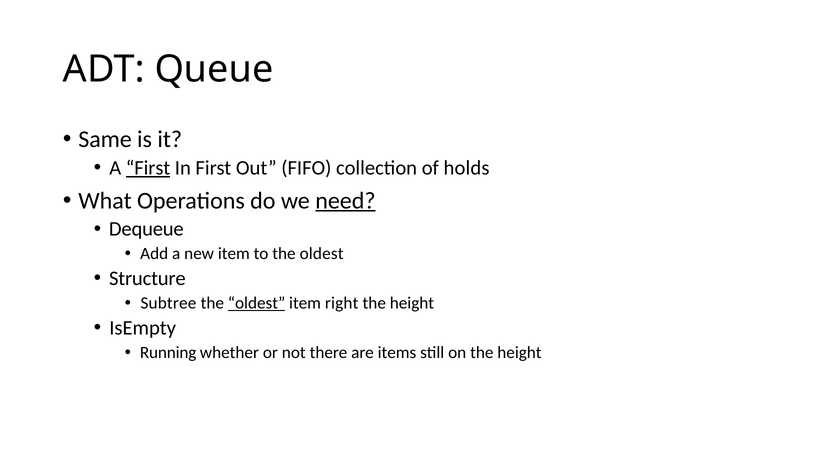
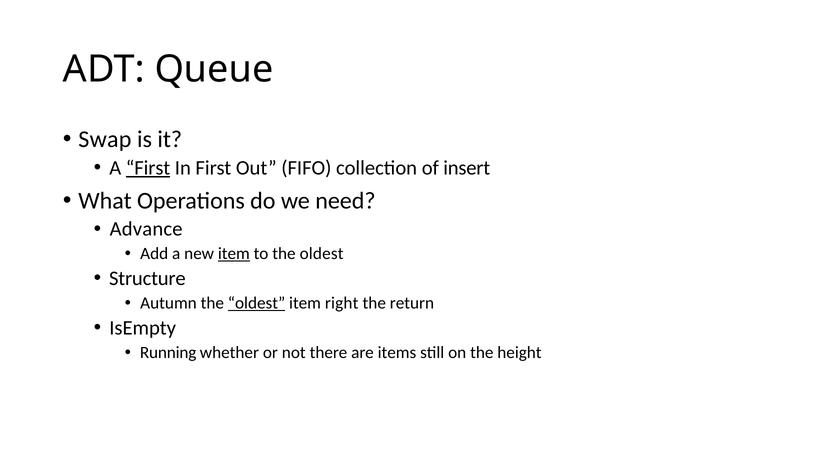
Same: Same -> Swap (105, 139)
holds: holds -> insert (467, 168)
need underline: present -> none (345, 201)
Dequeue: Dequeue -> Advance (146, 229)
item underline: none -> present (234, 254)
Subtree: Subtree -> Autumn (169, 303)
height: height -> return (412, 303)
